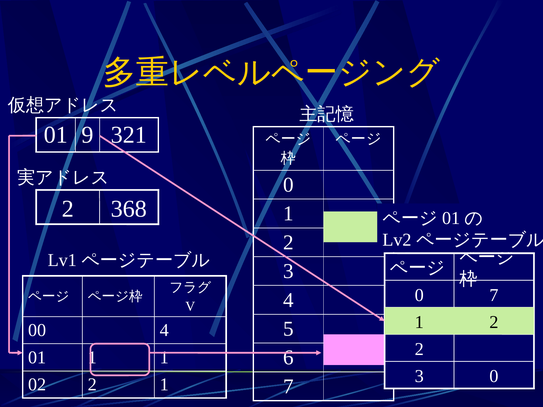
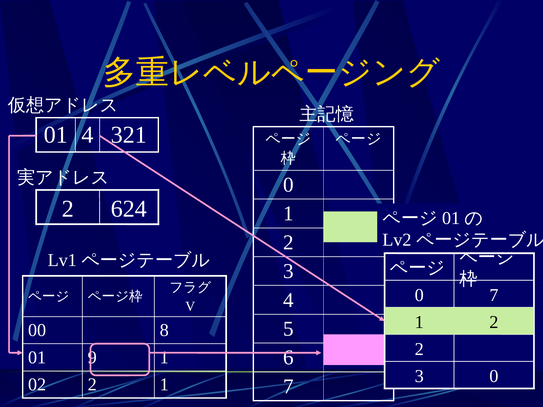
01 9: 9 -> 4 (87, 135)
368: 368 -> 624 (129, 209)
00 4: 4 -> 8 (164, 330)
01 1: 1 -> 9 (92, 358)
